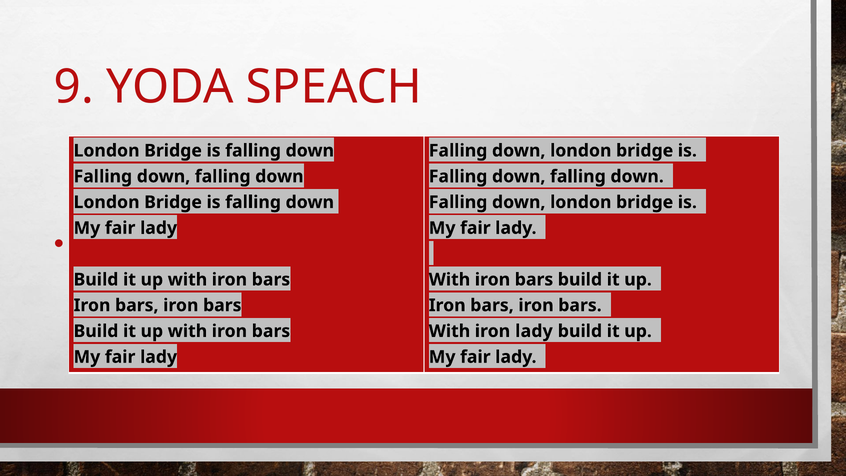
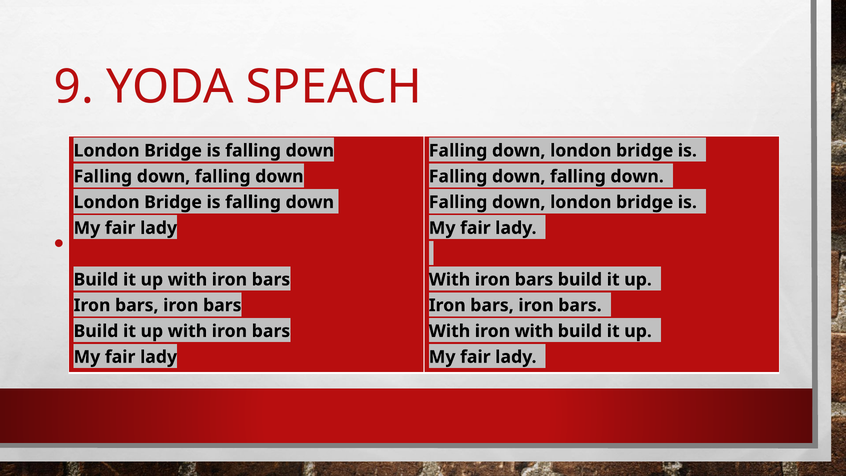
lady: lady -> with (534, 331)
